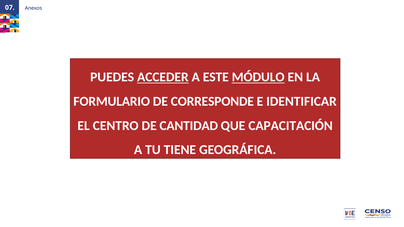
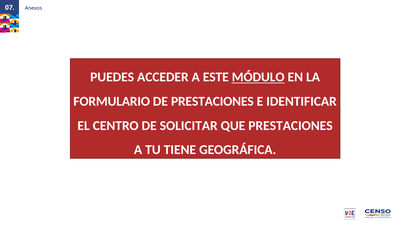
ACCEDER underline: present -> none (163, 77)
DE CORRESPONDE: CORRESPONDE -> PRESTACIONES (212, 101)
CANTIDAD: CANTIDAD -> SOLICITAR (189, 126)
QUE CAPACITACIÓN: CAPACITACIÓN -> PRESTACIONES (291, 126)
